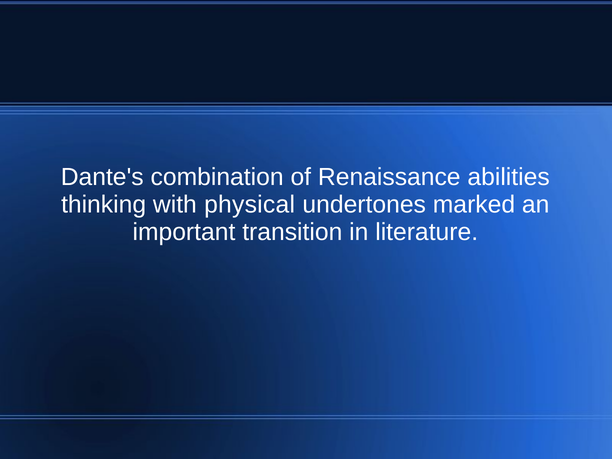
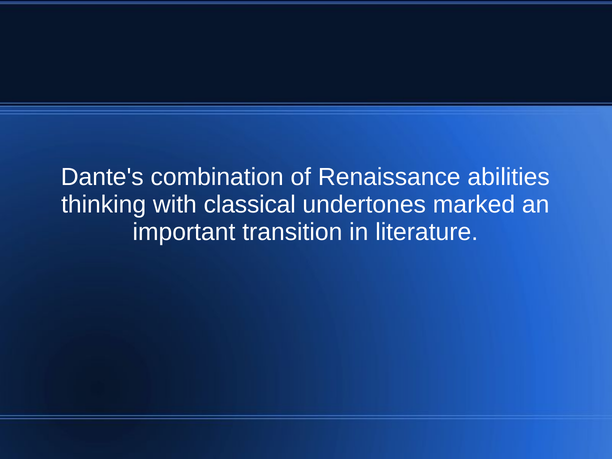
physical: physical -> classical (250, 204)
